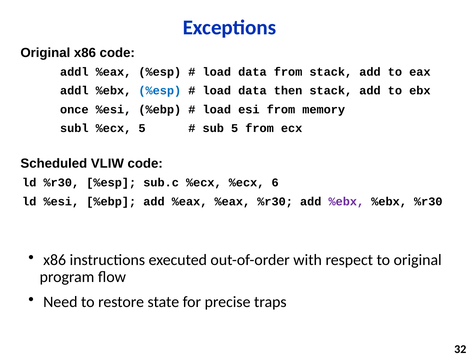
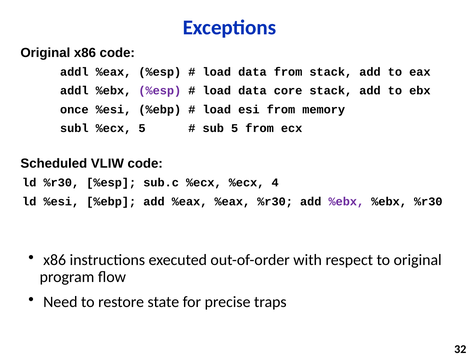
%esp colour: blue -> purple (160, 91)
then: then -> core (288, 91)
6: 6 -> 4 (275, 183)
